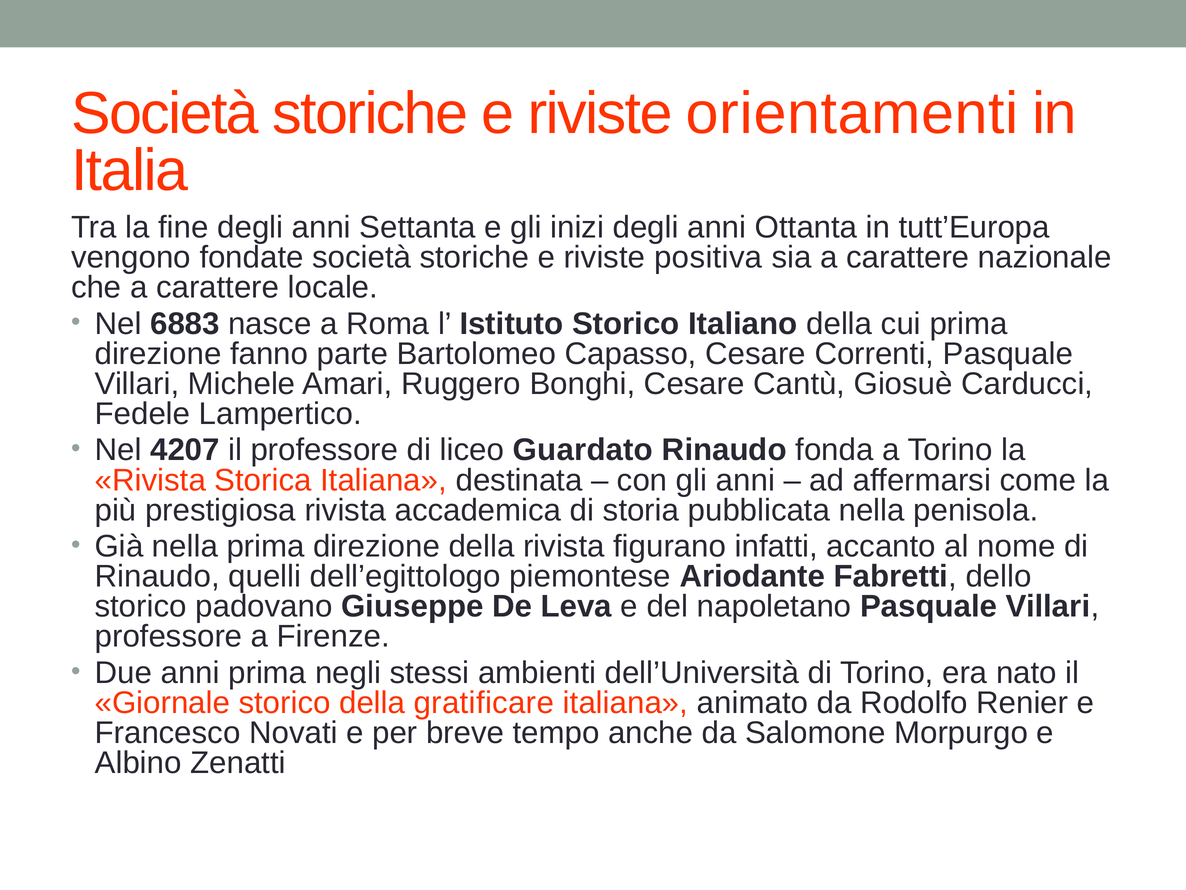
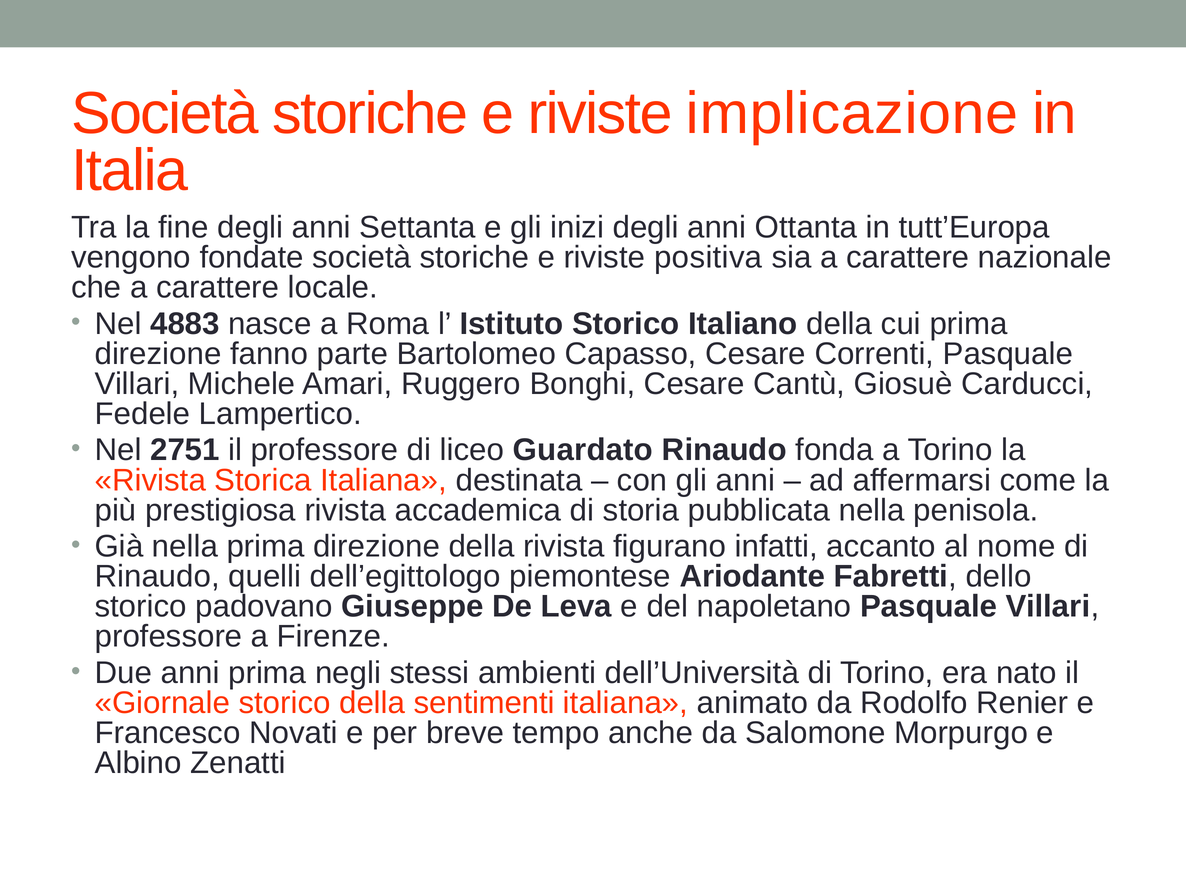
orientamenti: orientamenti -> implicazione (852, 114)
6883: 6883 -> 4883 (185, 324)
4207: 4207 -> 2751 (185, 450)
gratificare: gratificare -> sentimenti (484, 703)
